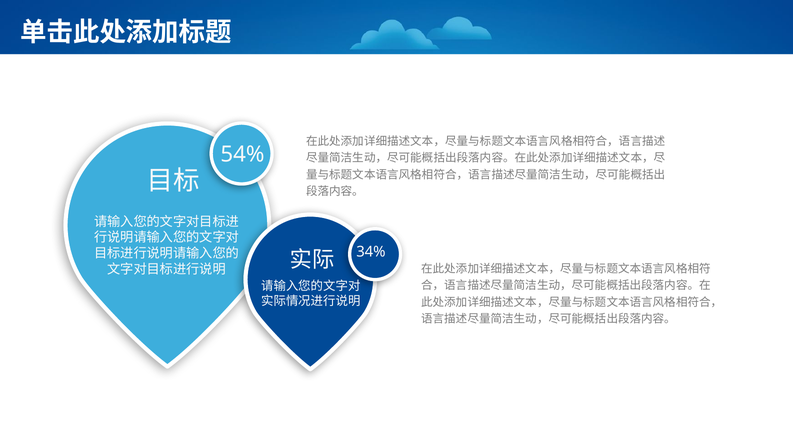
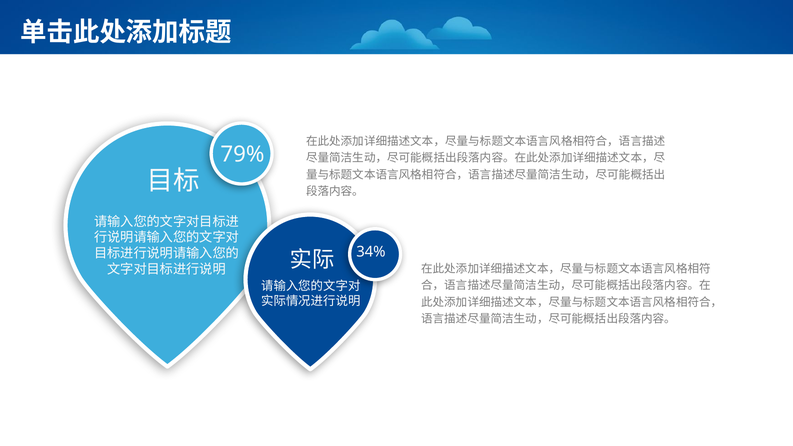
54%: 54% -> 79% (242, 154)
